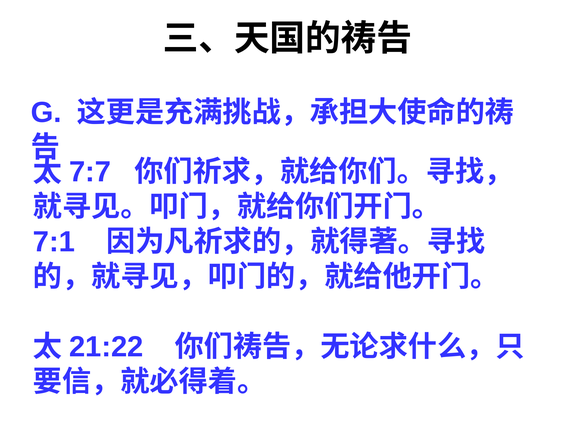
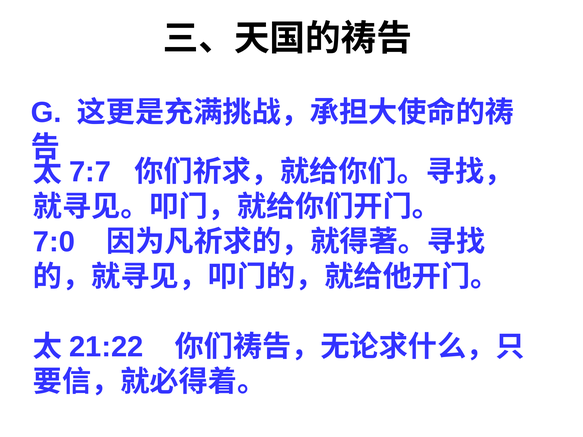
7:1: 7:1 -> 7:0 (54, 242)
